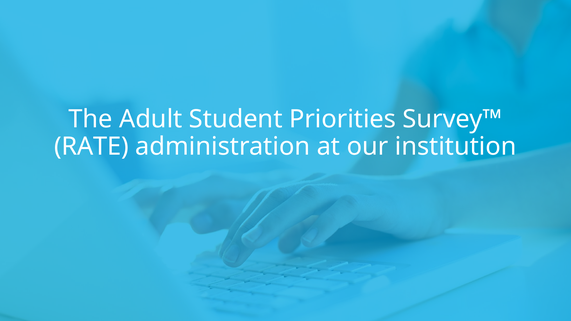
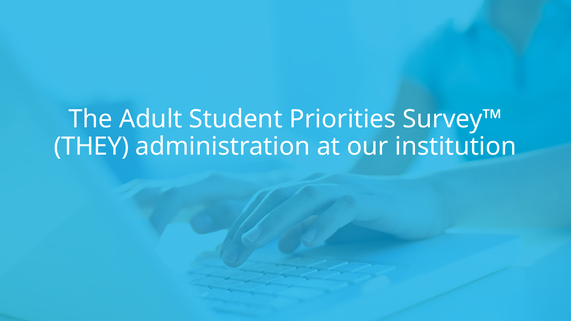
RATE: RATE -> THEY (92, 146)
